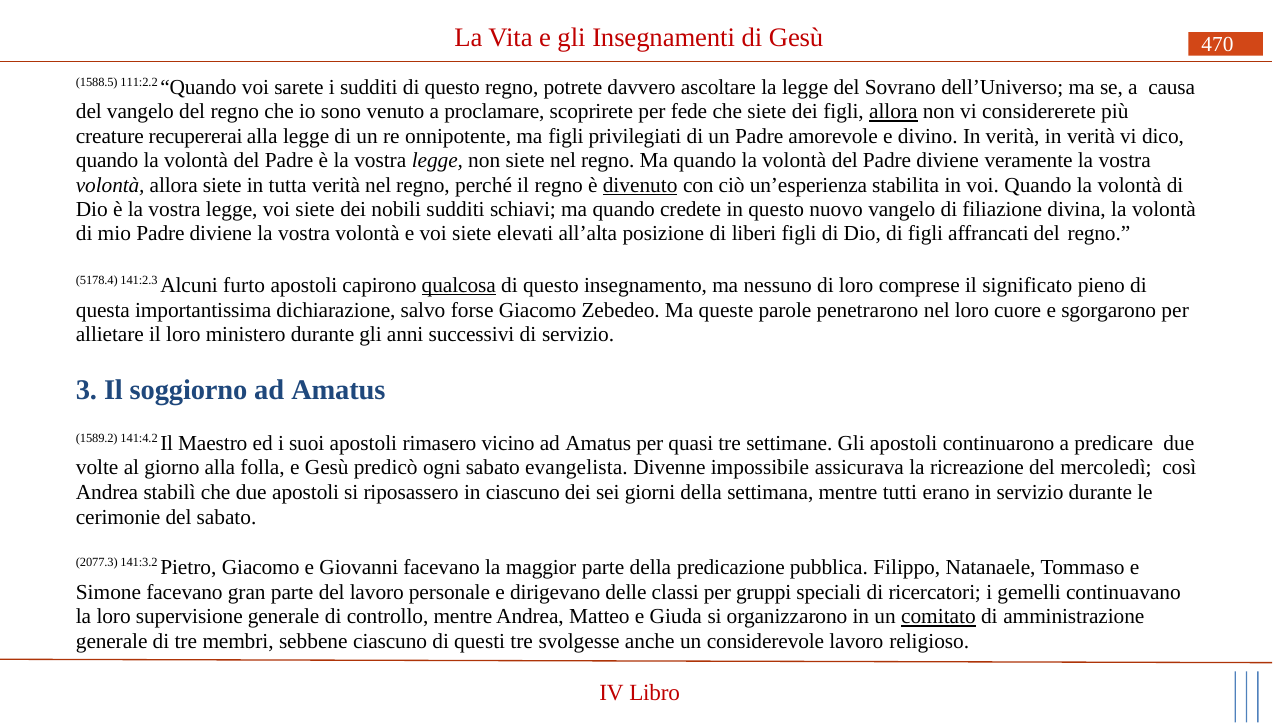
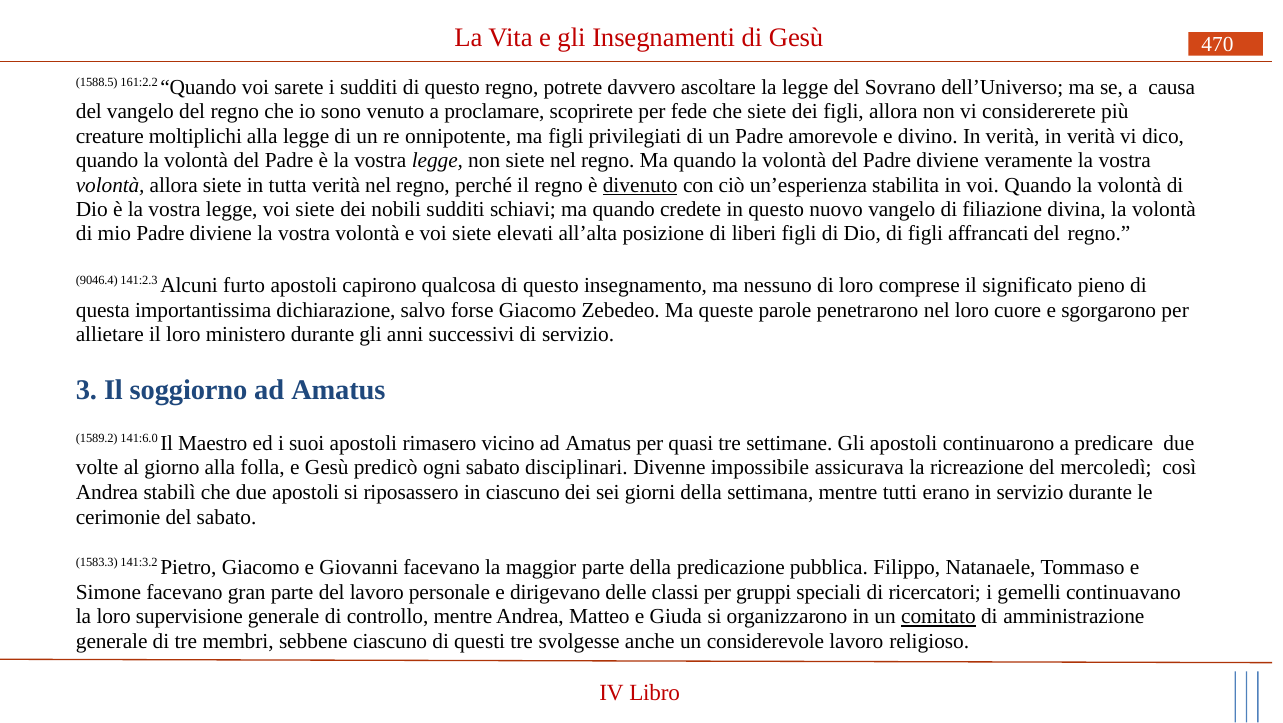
111:2.2: 111:2.2 -> 161:2.2 (139, 82)
allora underline: present -> none (893, 112)
recupererai: recupererai -> moltiplichi (195, 136)
5178.4: 5178.4 -> 9046.4 (97, 280)
qualcosa underline: present -> none (459, 285)
141:4.2: 141:4.2 -> 141:6.0 (139, 438)
evangelista: evangelista -> disciplinari (576, 468)
2077.3: 2077.3 -> 1583.3 (97, 562)
